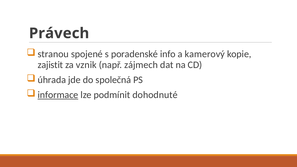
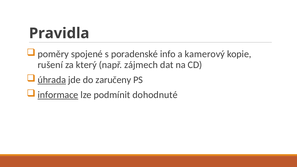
Právech: Právech -> Pravidla (59, 33)
stranou: stranou -> poměry (53, 54)
zajistit: zajistit -> rušení (50, 65)
vznik: vznik -> který (86, 65)
úhrada underline: none -> present (52, 80)
společná: společná -> zaručeny (113, 80)
